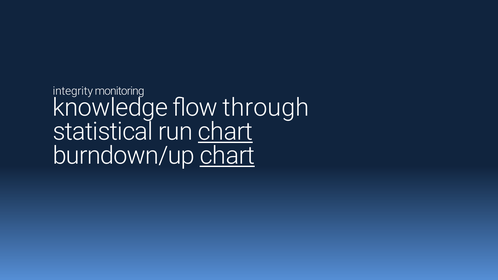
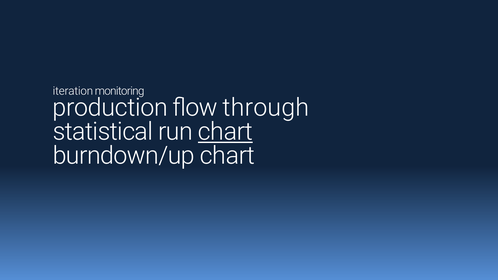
integrity: integrity -> iteration (73, 91)
knowledge: knowledge -> production (110, 108)
chart underline: present -> none (227, 156)
